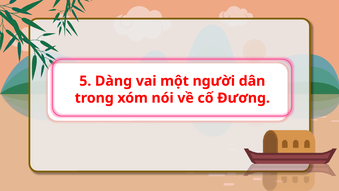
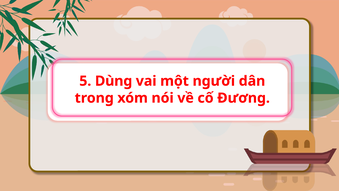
Dàng: Dàng -> Dùng (114, 81)
